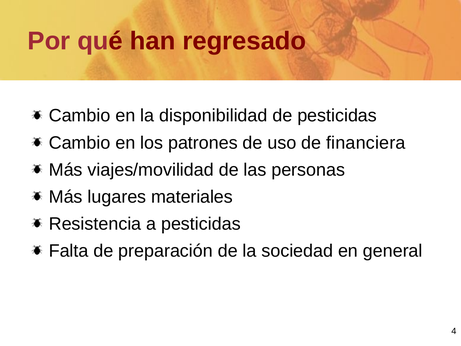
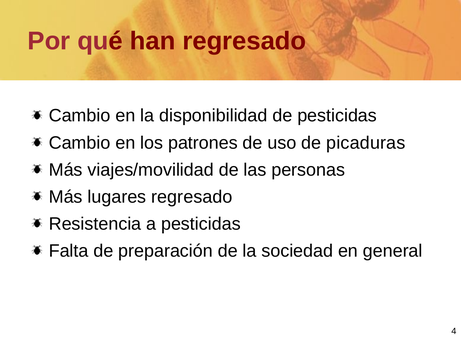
financiera: financiera -> picaduras (366, 143)
lugares materiales: materiales -> regresado (192, 197)
